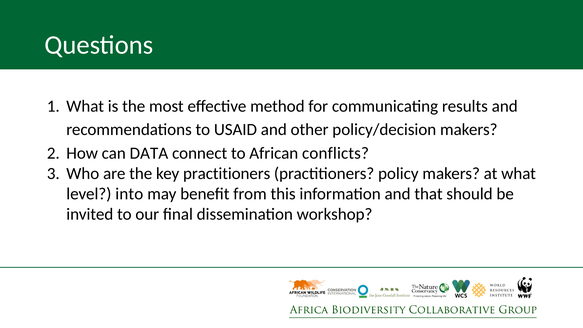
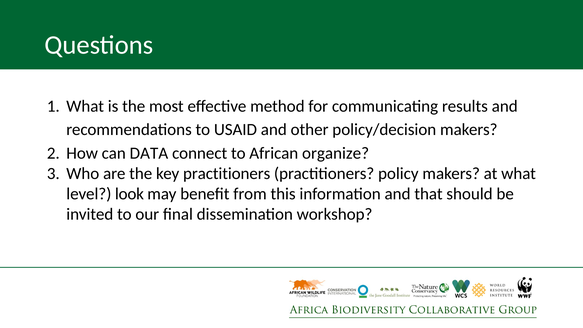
conflicts: conflicts -> organize (336, 153)
into: into -> look (129, 194)
